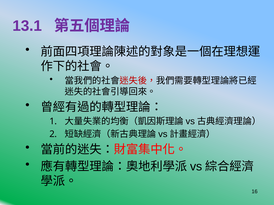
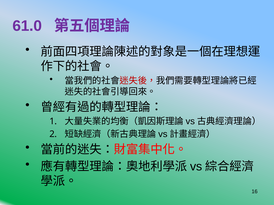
13.1: 13.1 -> 61.0 (27, 26)
